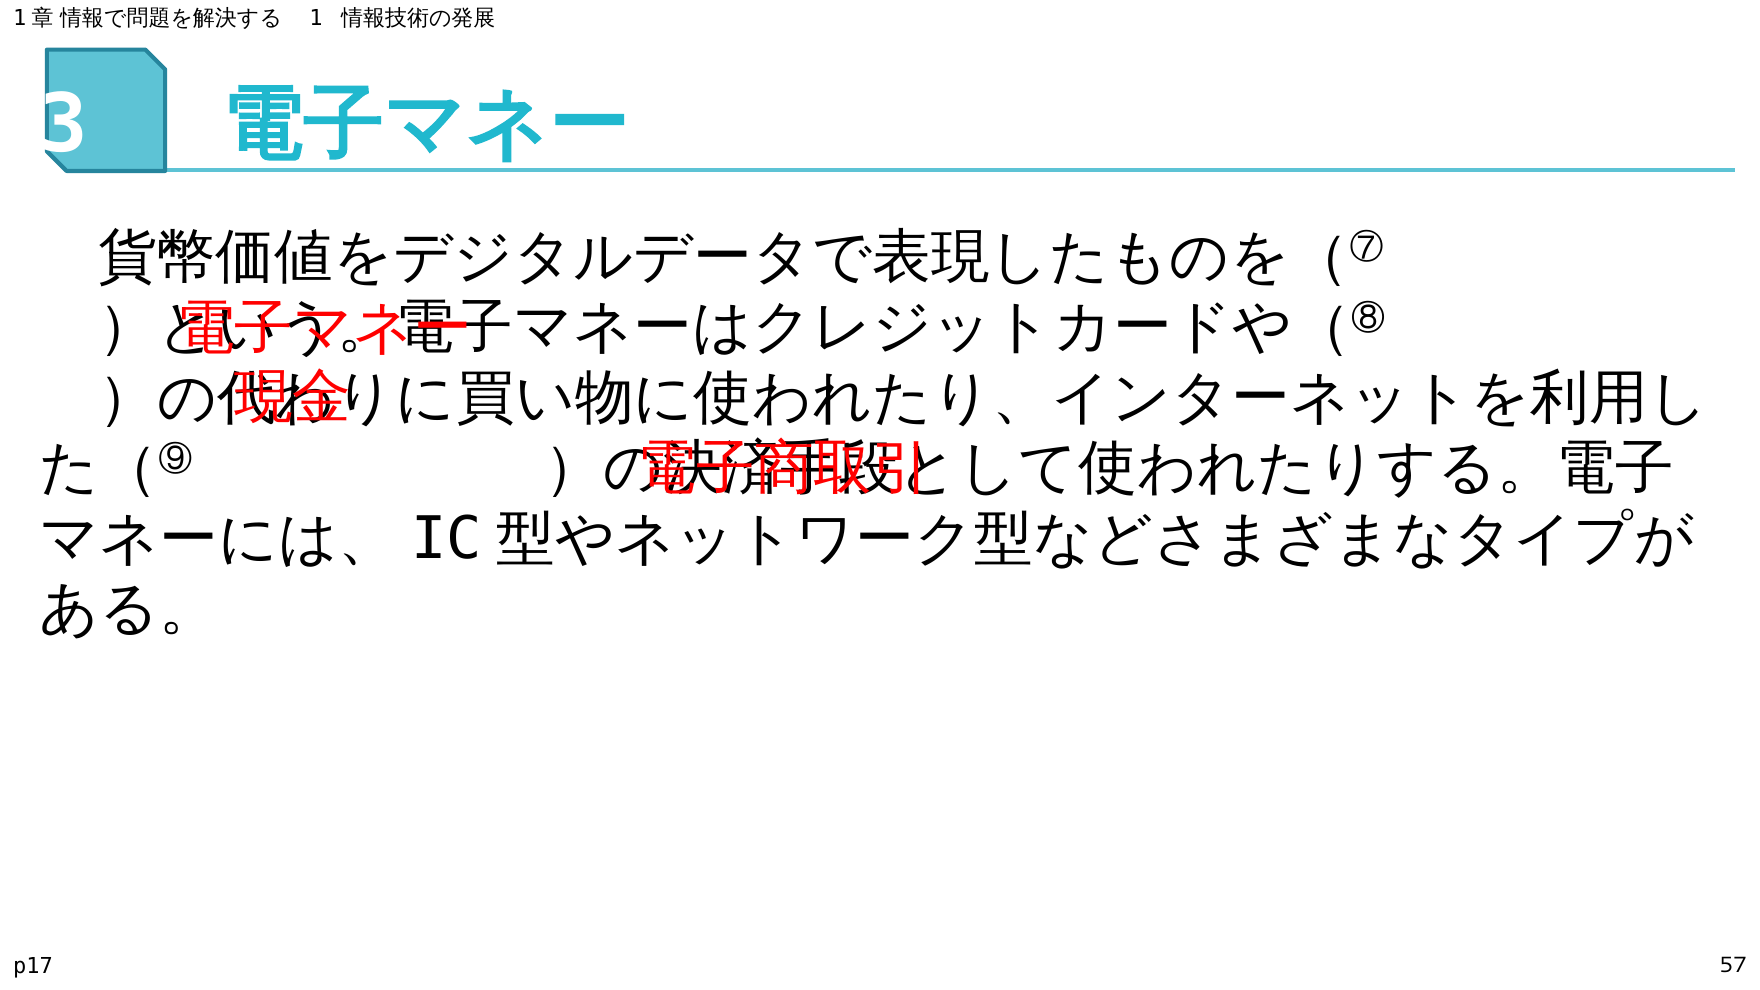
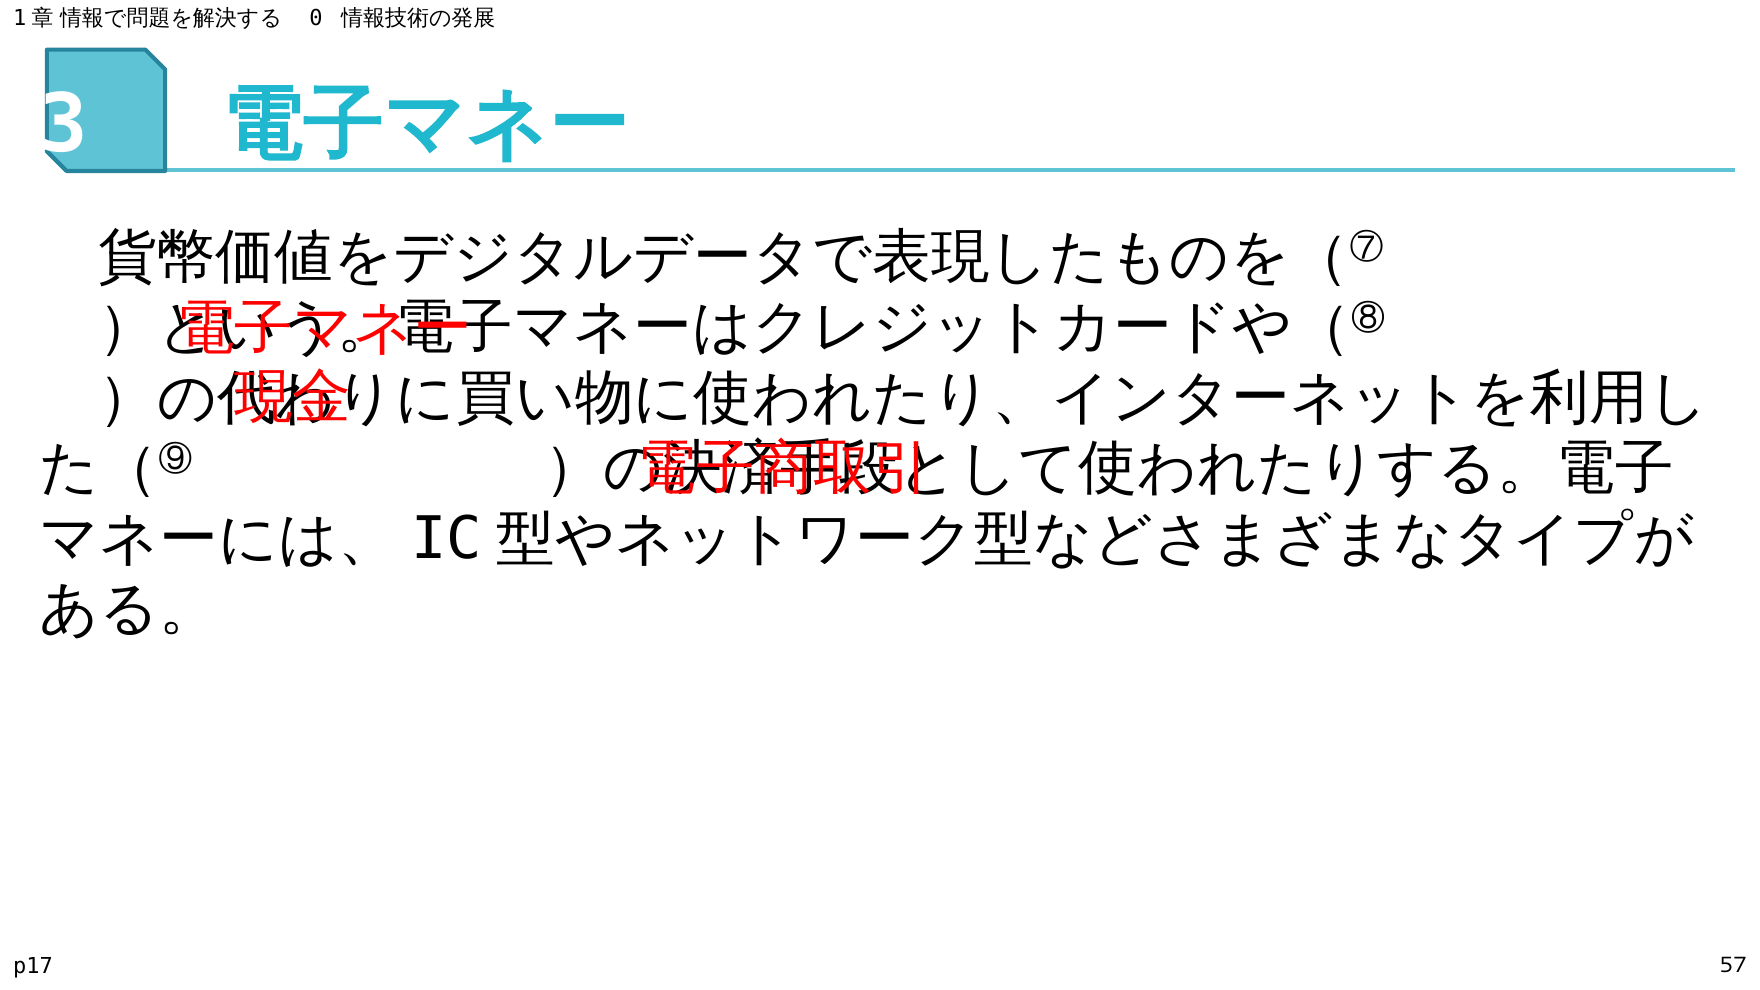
1: 1 -> 0 (316, 18)
